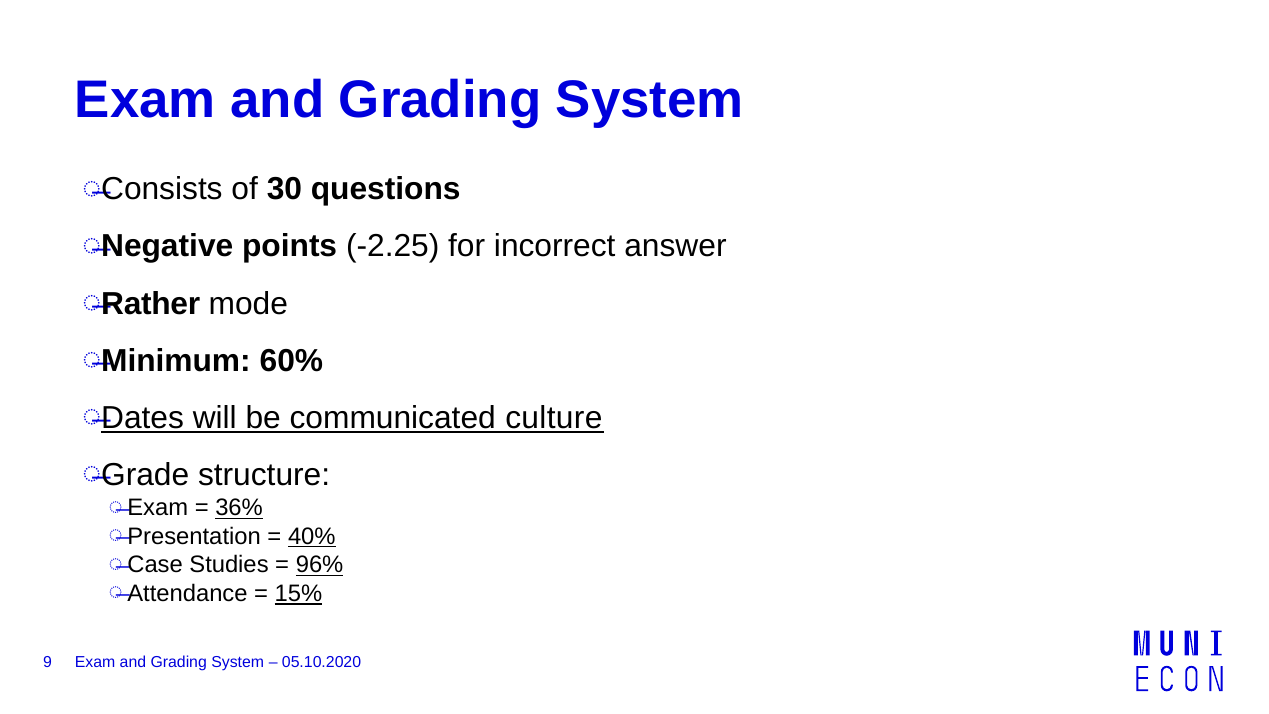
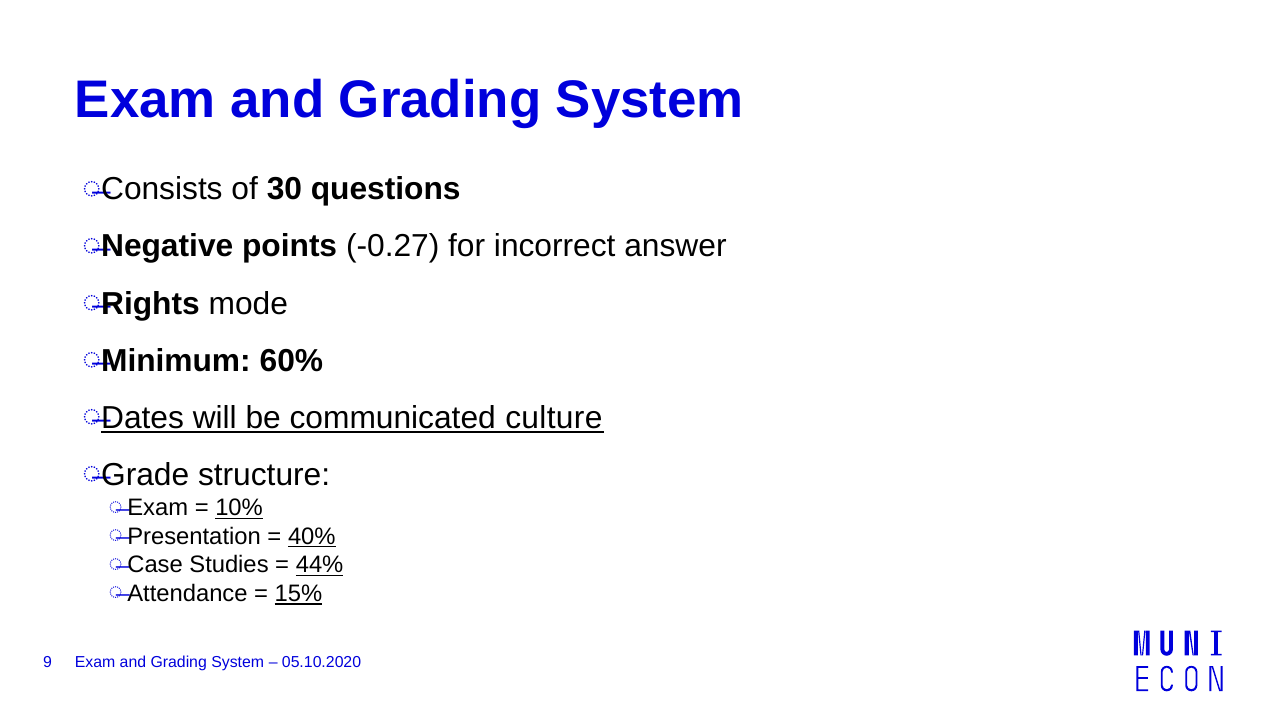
-2.25: -2.25 -> -0.27 (393, 246)
Rather: Rather -> Rights (150, 304)
36%: 36% -> 10% (239, 508)
96%: 96% -> 44% (320, 565)
